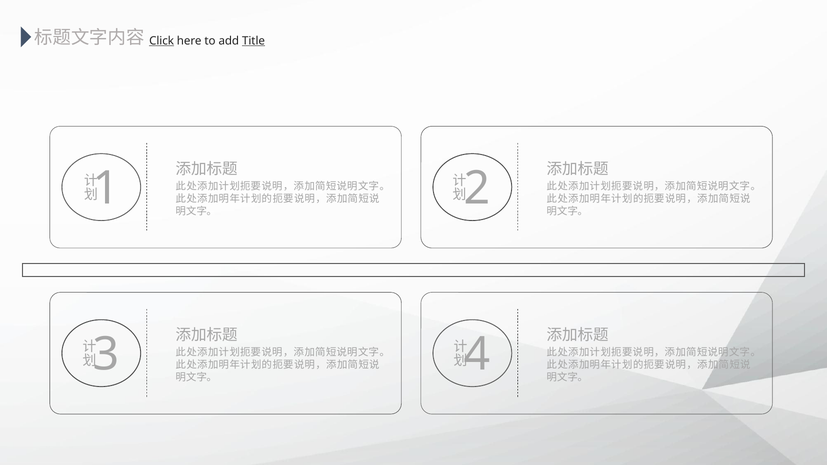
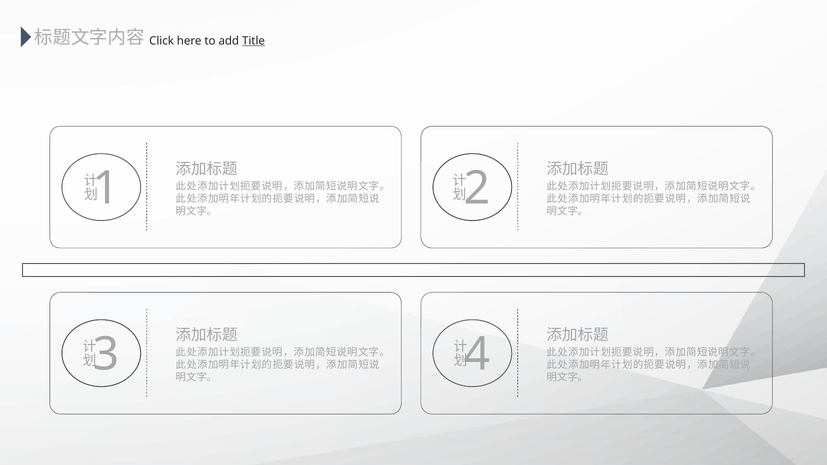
Click underline: present -> none (162, 41)
